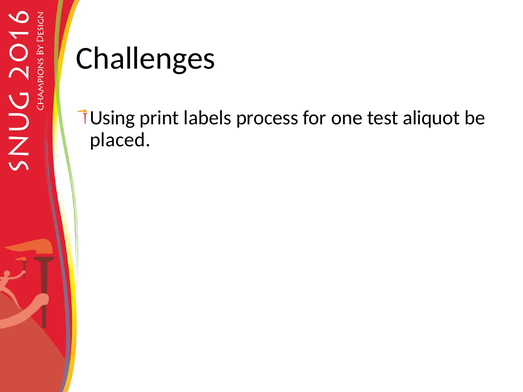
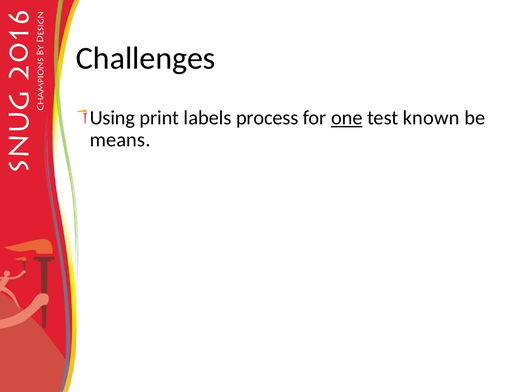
one underline: none -> present (347, 118)
aliquot: aliquot -> known (431, 118)
placed: placed -> means (120, 140)
